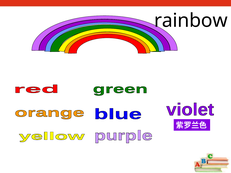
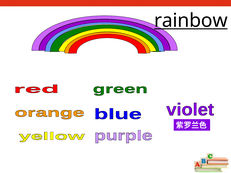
rainbow underline: none -> present (191, 21)
